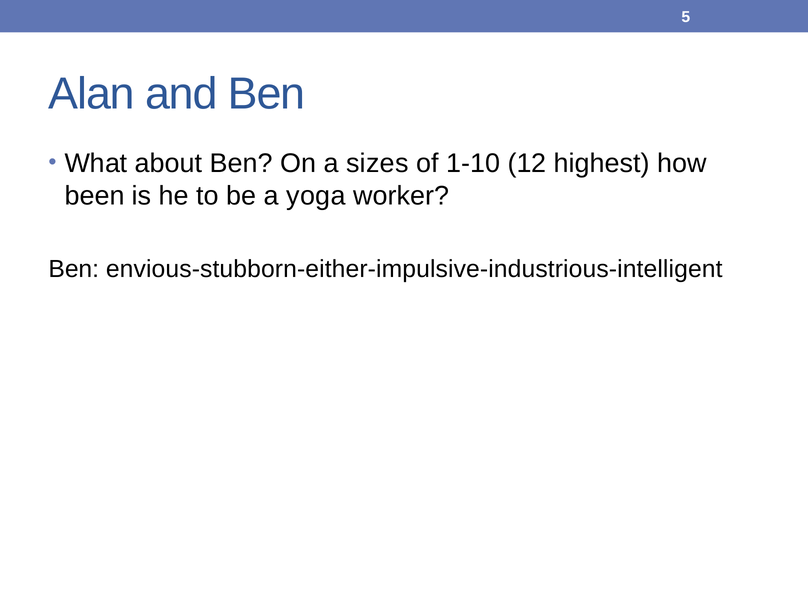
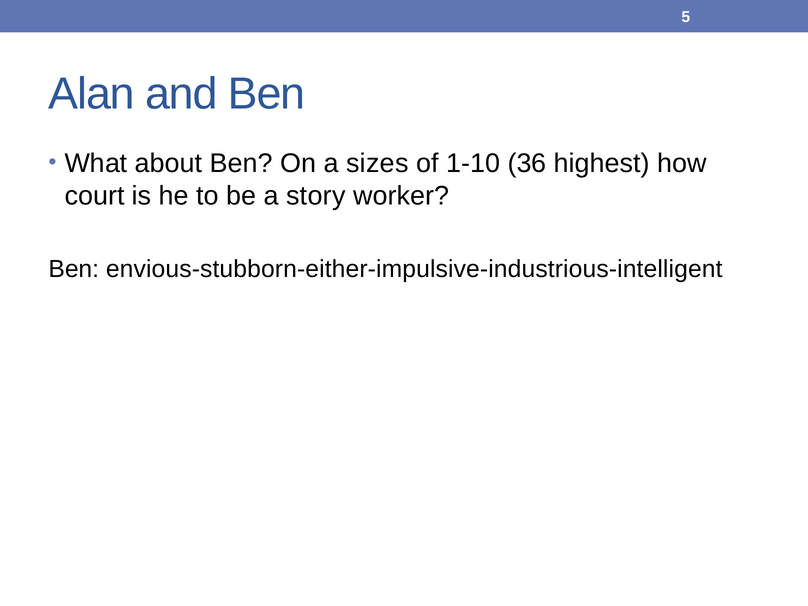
12: 12 -> 36 (527, 163)
been: been -> court (95, 196)
yoga: yoga -> story (316, 196)
